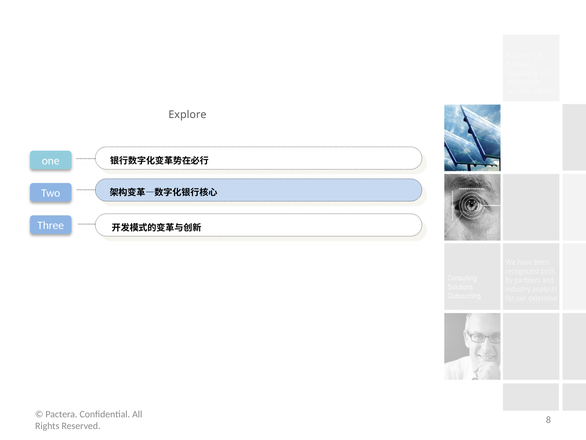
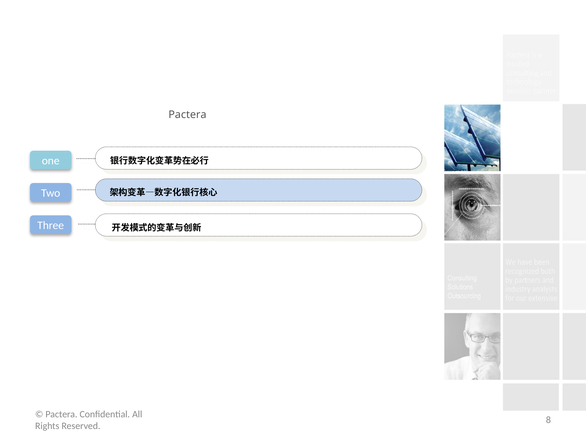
Explore: Explore -> Pactera (187, 114)
